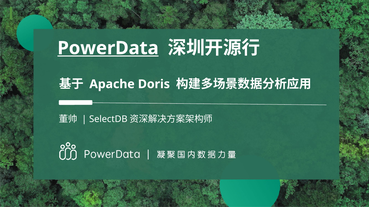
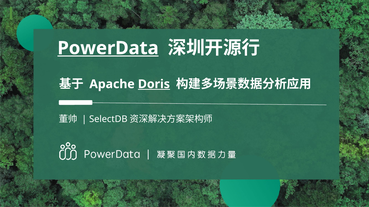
Doris underline: none -> present (154, 84)
